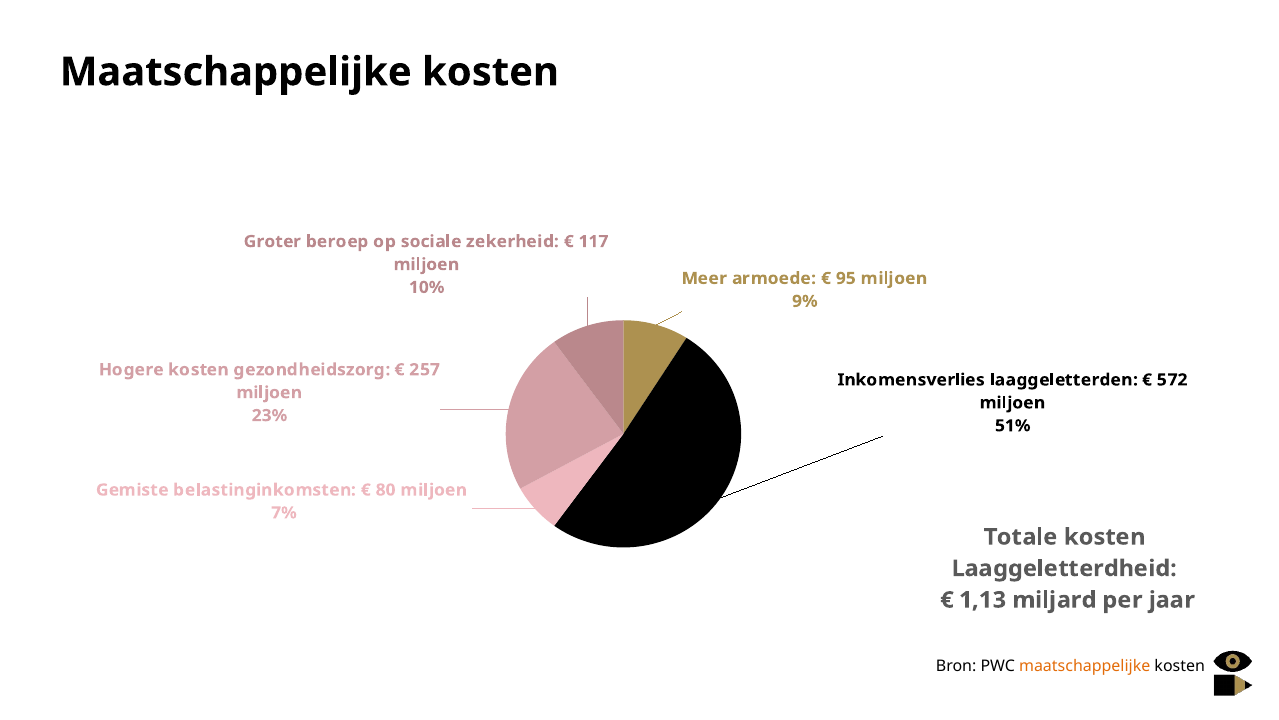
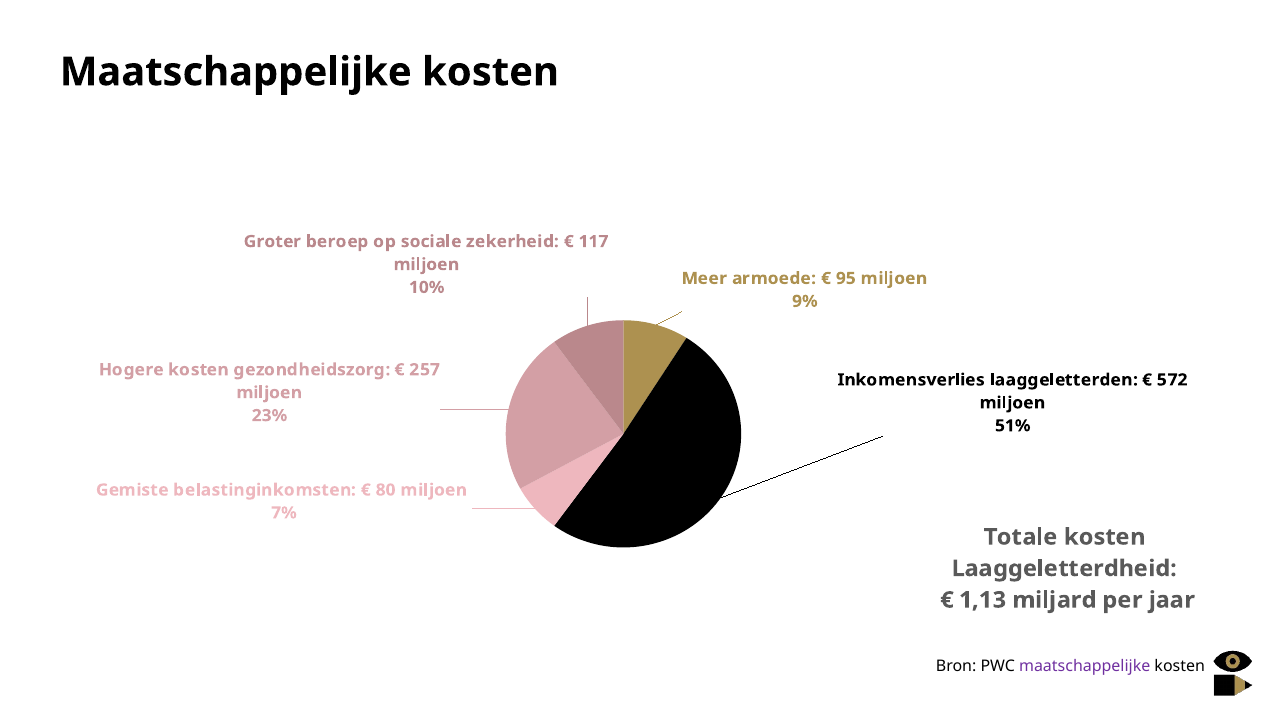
maatschappelijke colour: orange -> purple (1085, 666)
